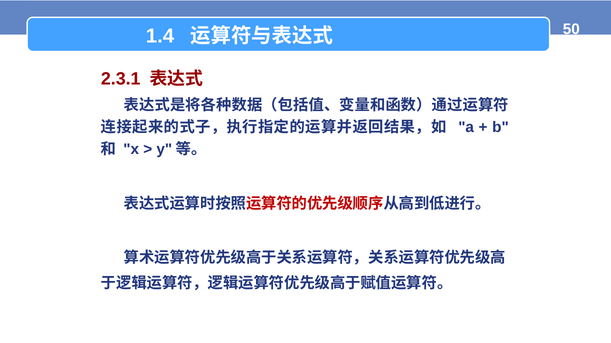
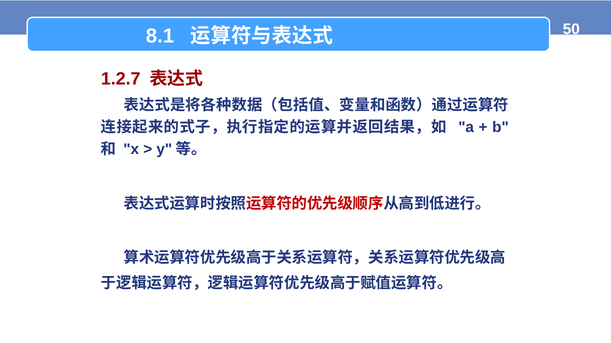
1.4: 1.4 -> 8.1 (160, 36)
2.3.1: 2.3.1 -> 1.2.7 (121, 79)
